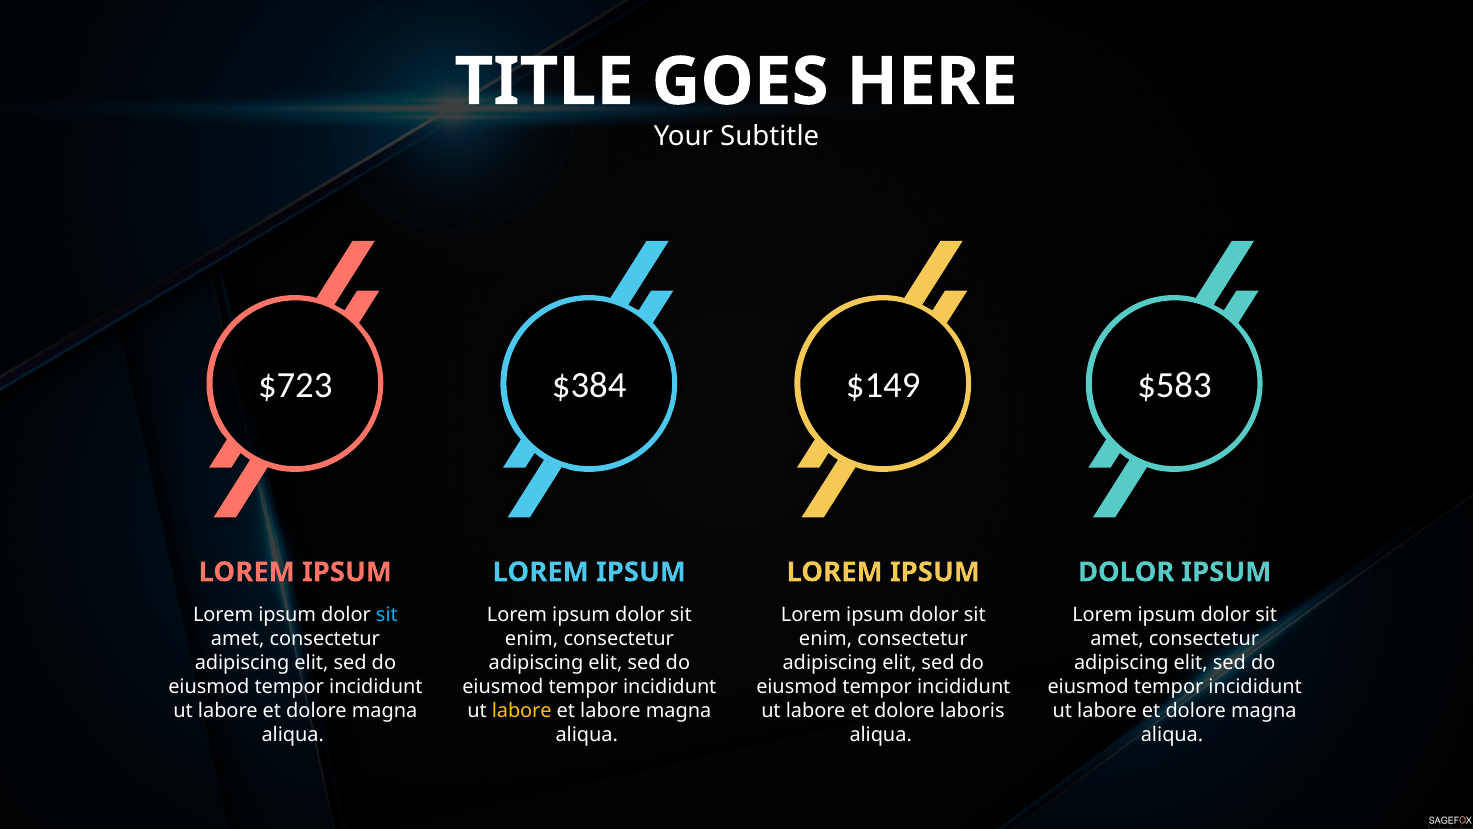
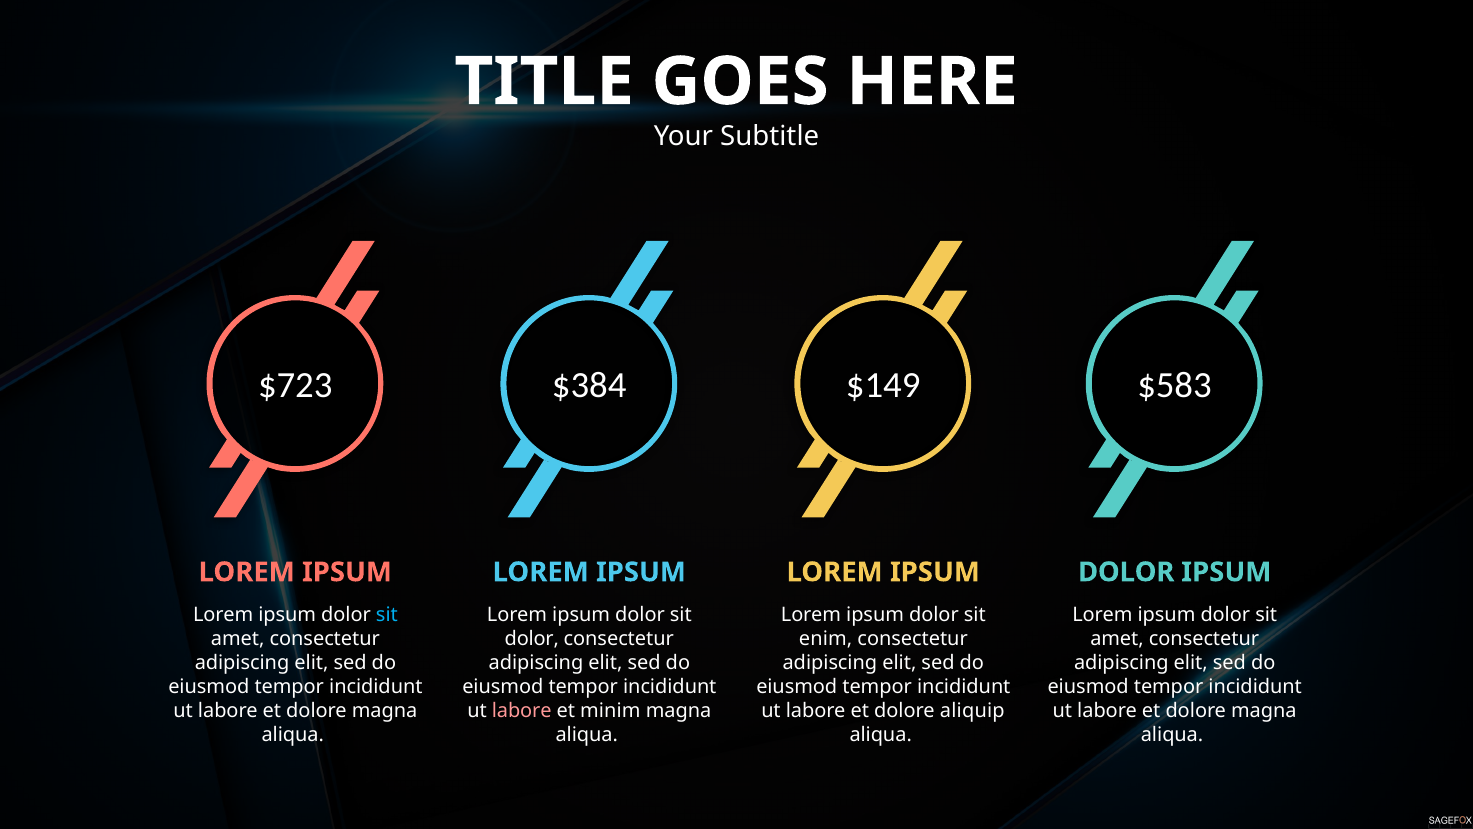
enim: enim -> dolor (532, 639)
labore colour: yellow -> pink (522, 710)
et labore: labore -> minim (610, 710)
laboris: laboris -> aliquip (972, 710)
